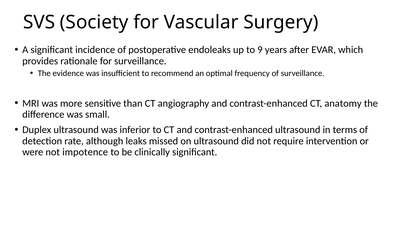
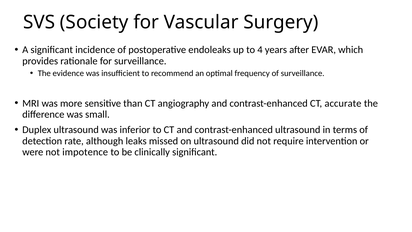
9: 9 -> 4 (260, 50)
anatomy: anatomy -> accurate (343, 103)
